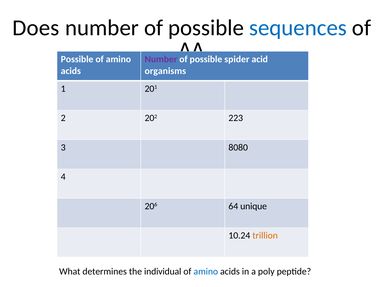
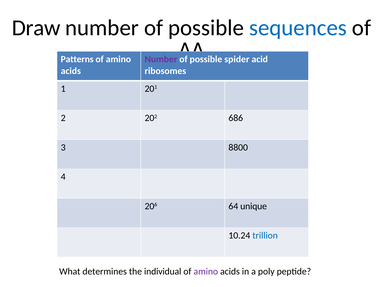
Does: Does -> Draw (36, 28)
Possible: Possible -> Patterns (77, 59)
organisms: organisms -> ribosomes (165, 71)
223: 223 -> 686 (236, 118)
8080: 8080 -> 8800 (238, 148)
trillion colour: orange -> blue (265, 236)
amino colour: blue -> purple (206, 272)
